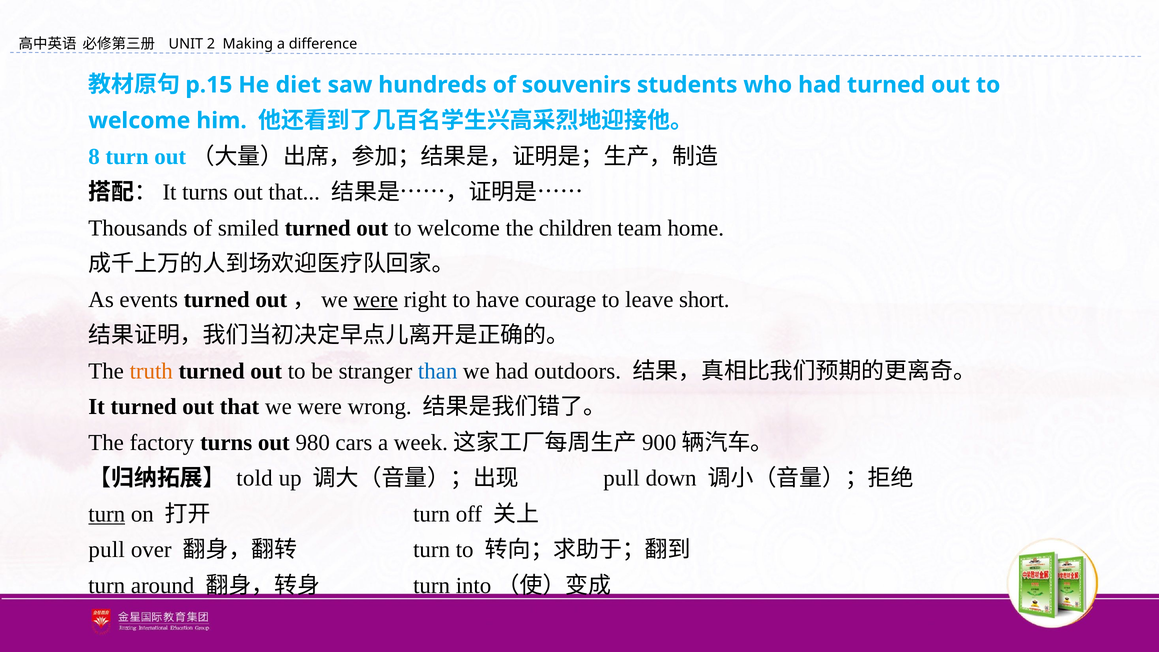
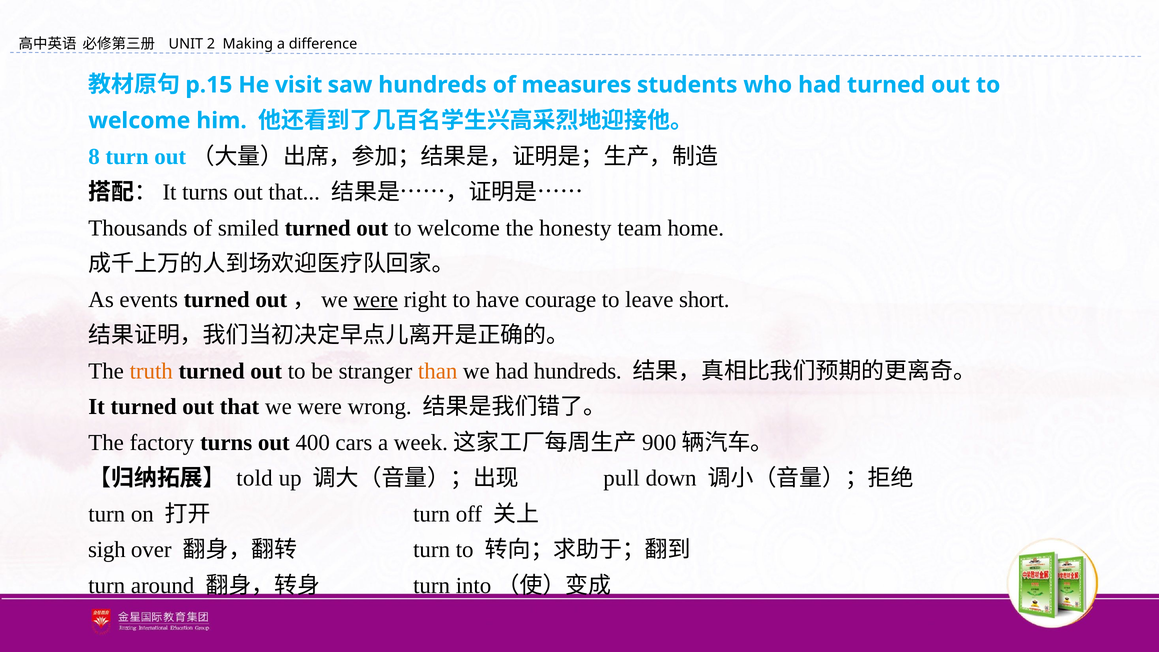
diet: diet -> visit (299, 85)
souvenirs: souvenirs -> measures (576, 85)
children: children -> honesty (575, 228)
than colour: blue -> orange (438, 371)
had outdoors: outdoors -> hundreds (578, 371)
980: 980 -> 400 (313, 443)
turn underline: present -> none (107, 514)
pull: pull -> sigh (107, 550)
